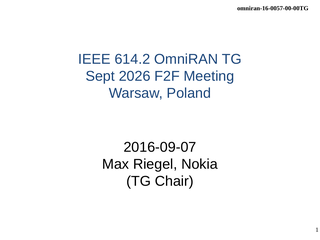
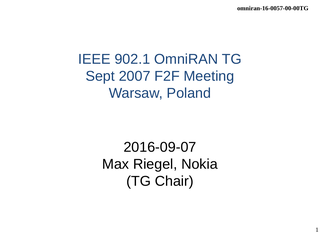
614.2: 614.2 -> 902.1 (132, 59)
2026: 2026 -> 2007 (135, 76)
